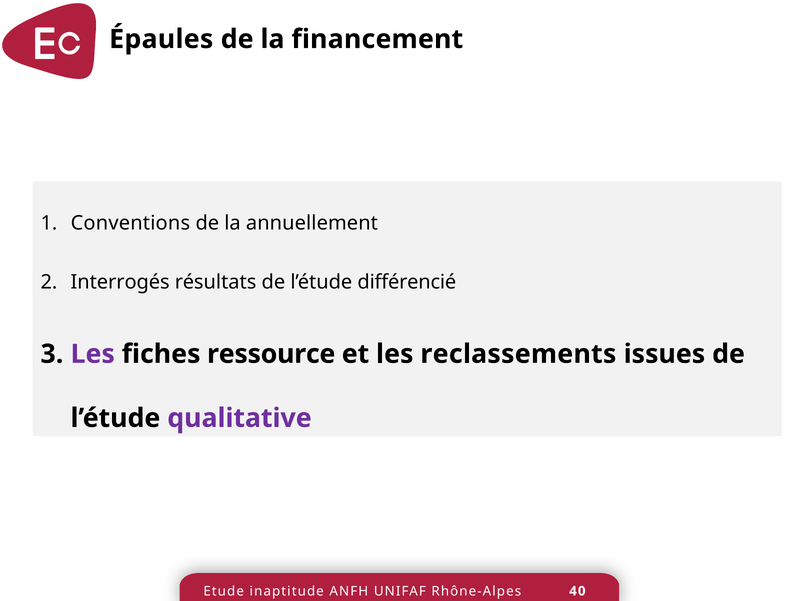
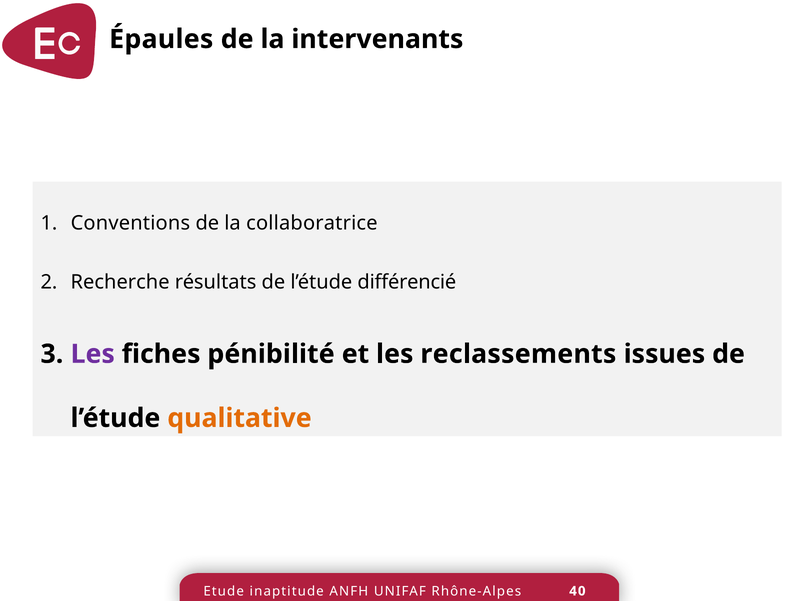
financement: financement -> intervenants (377, 39)
annuellement: annuellement -> collaboratrice (312, 223)
Interrogés: Interrogés -> Recherche (120, 282)
ressource: ressource -> pénibilité (271, 354)
qualitative colour: purple -> orange (239, 418)
